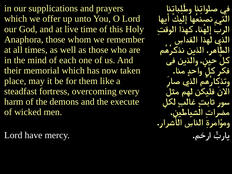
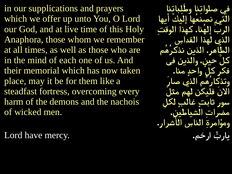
execute: execute -> nachois (125, 102)
